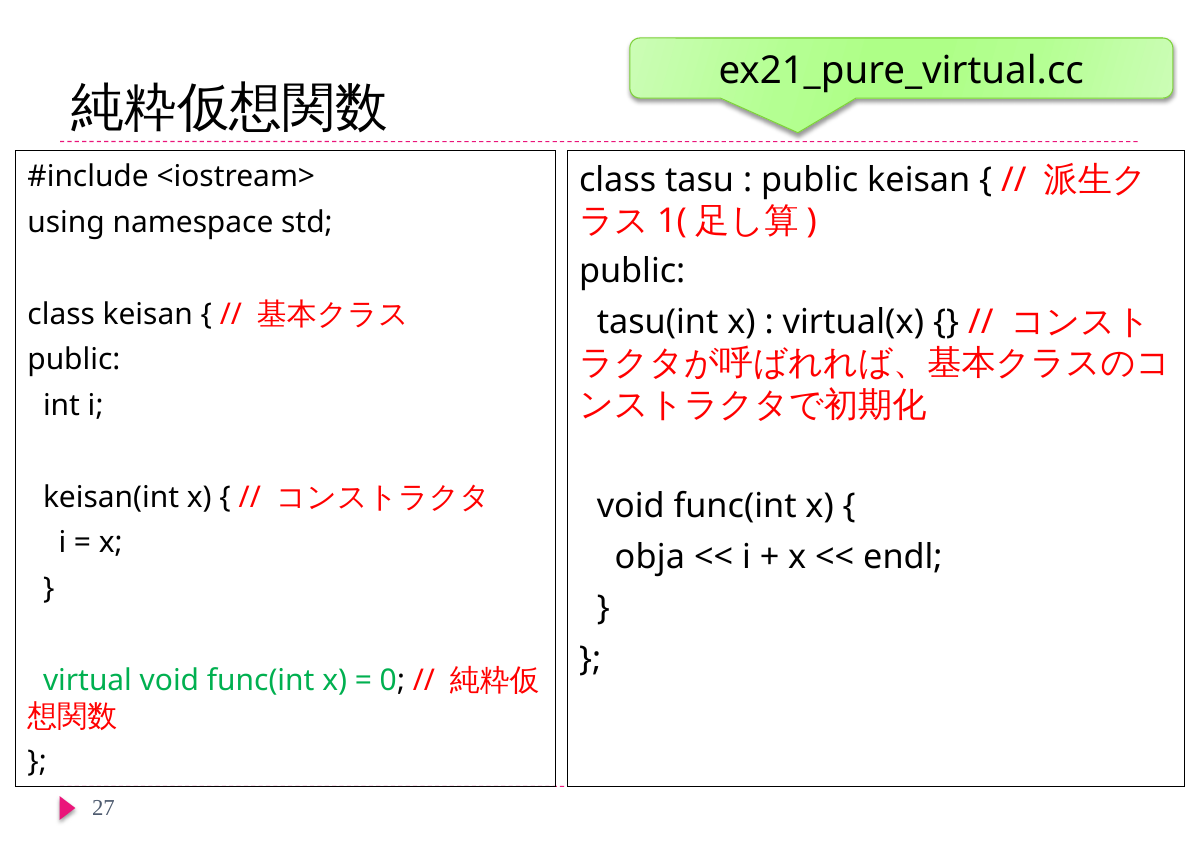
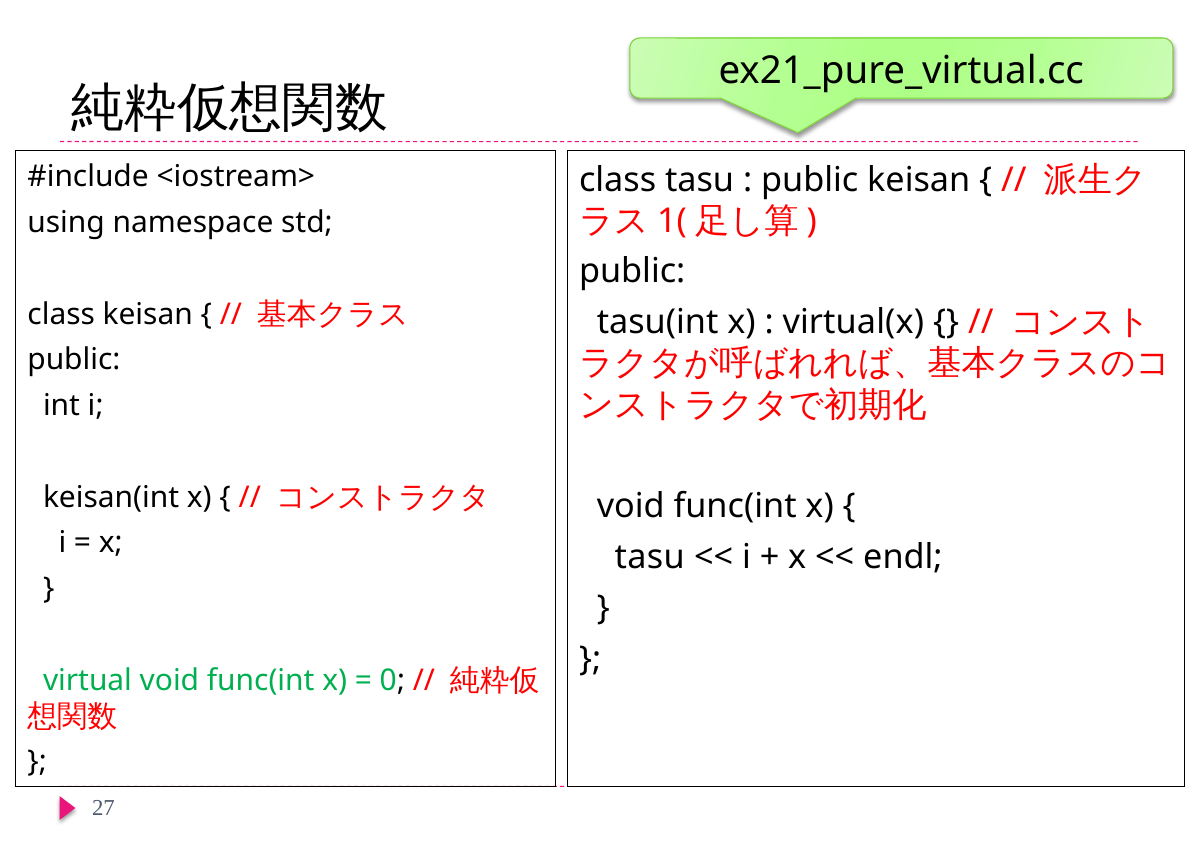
obja: obja -> tasu (650, 557)
